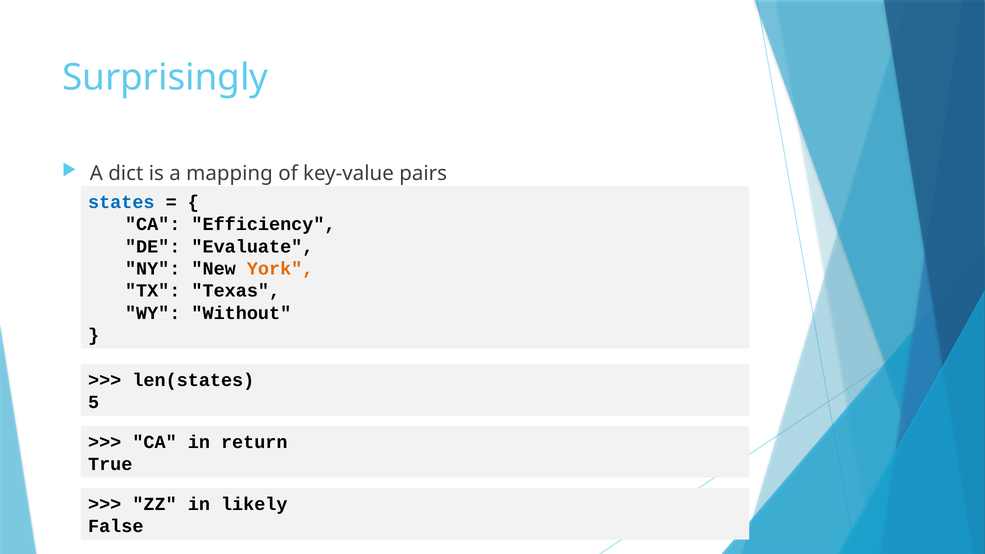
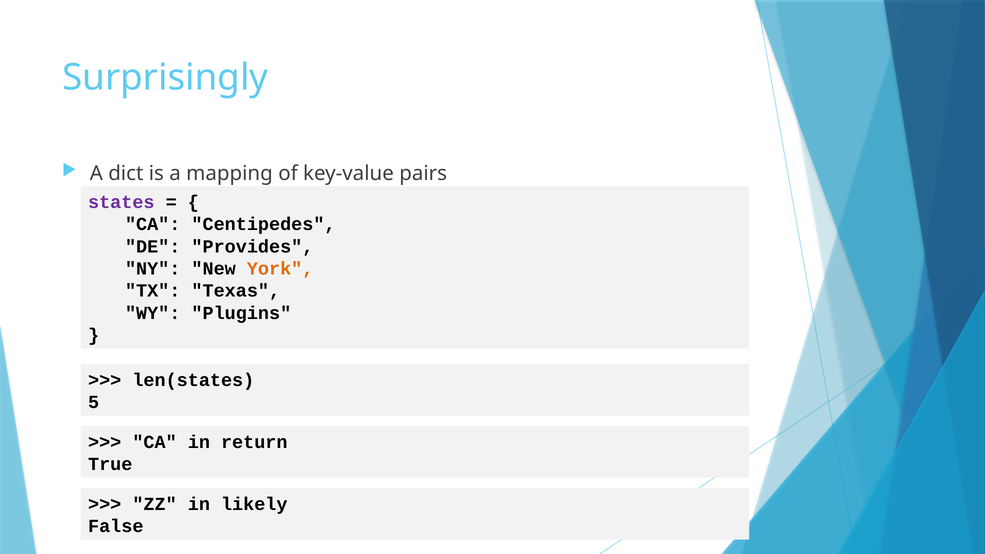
states colour: blue -> purple (121, 202)
Efficiency: Efficiency -> Centipedes (264, 224)
Evaluate: Evaluate -> Provides (252, 247)
Without: Without -> Plugins (241, 313)
